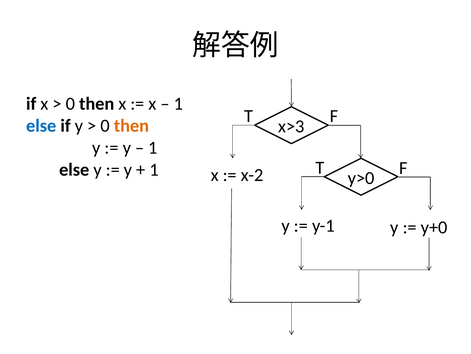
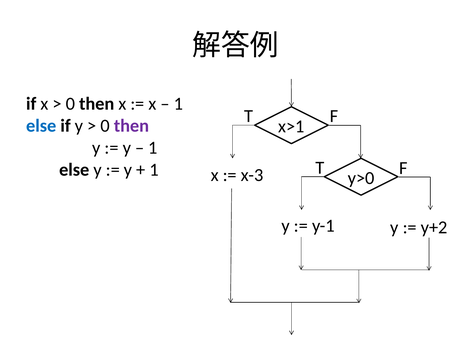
then colour: orange -> purple (131, 125)
x>3: x>3 -> x>1 (291, 126)
x-2: x-2 -> x-3 (252, 175)
y+0: y+0 -> y+2 (434, 227)
